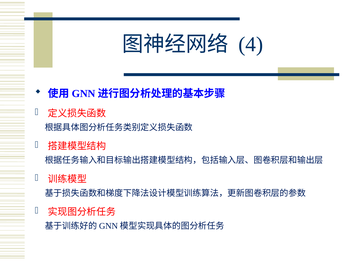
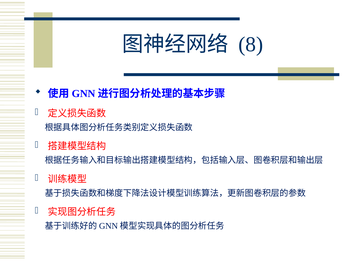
4: 4 -> 8 (251, 44)
